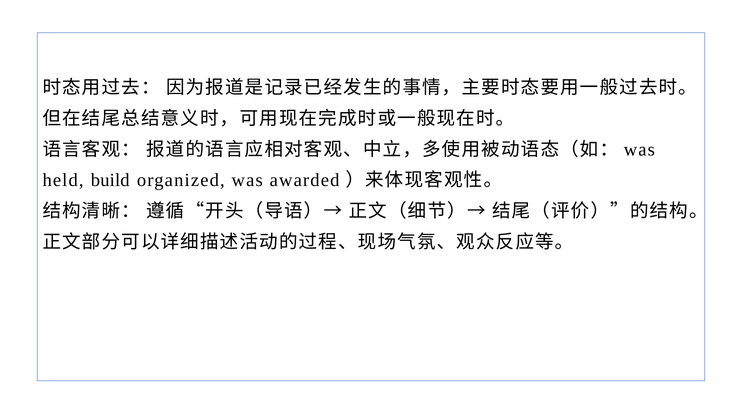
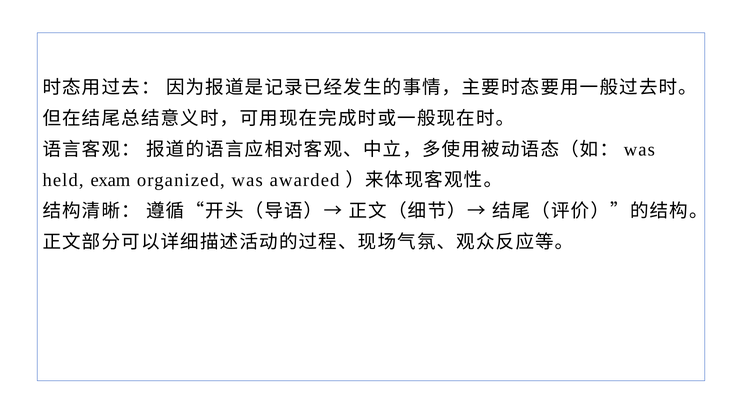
build: build -> exam (110, 180)
